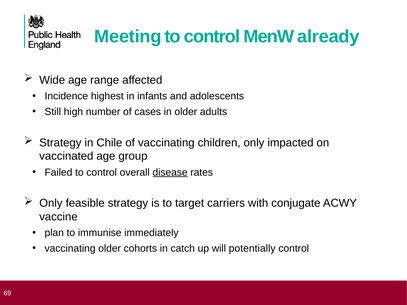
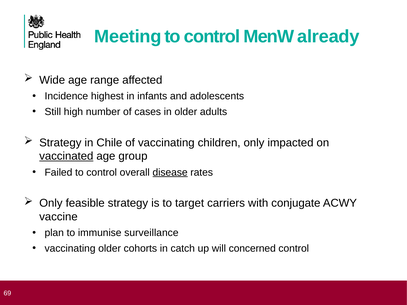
vaccinated underline: none -> present (66, 156)
immediately: immediately -> surveillance (151, 233)
potentially: potentially -> concerned (252, 249)
